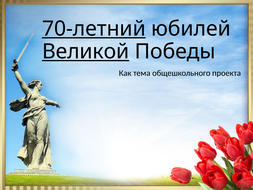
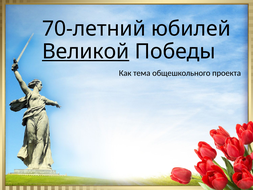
70-летний underline: present -> none (94, 29)
